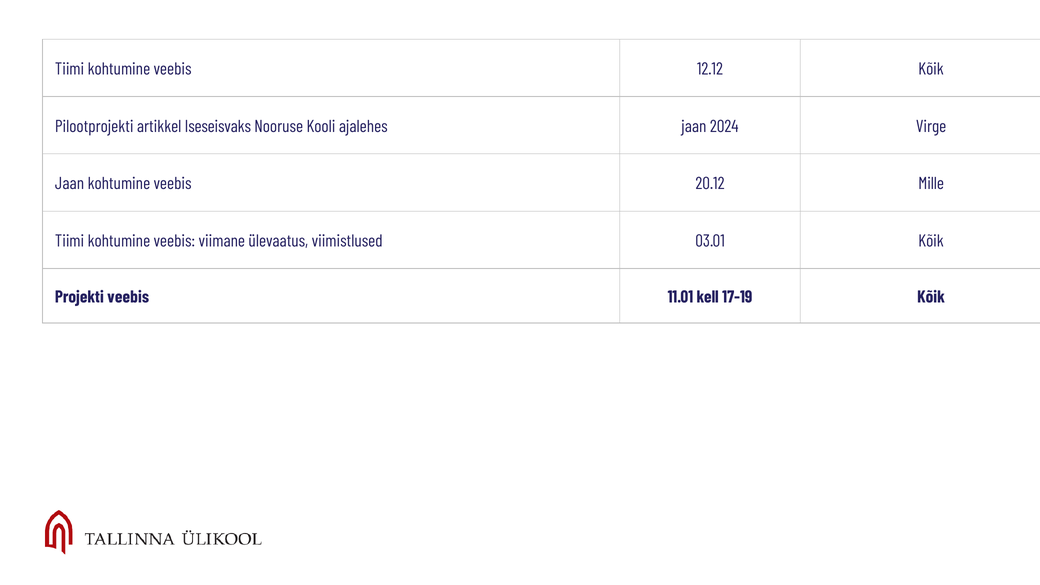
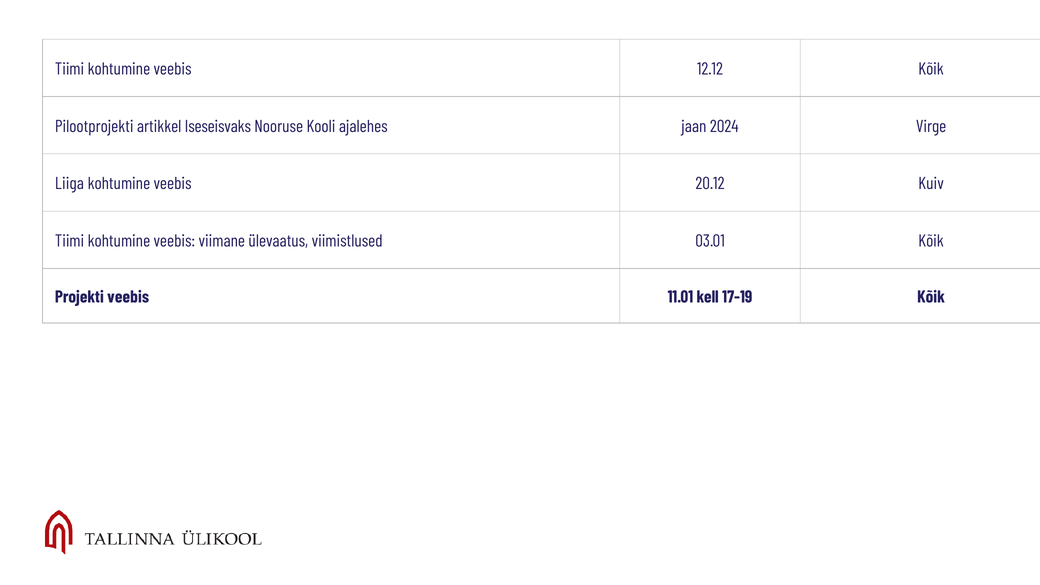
Jaan: Jaan -> Liiga (70, 184)
Mille: Mille -> Kuiv (931, 184)
